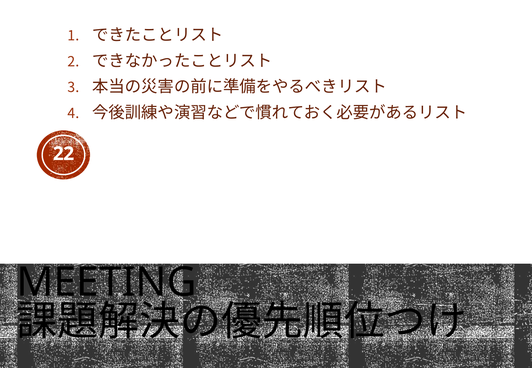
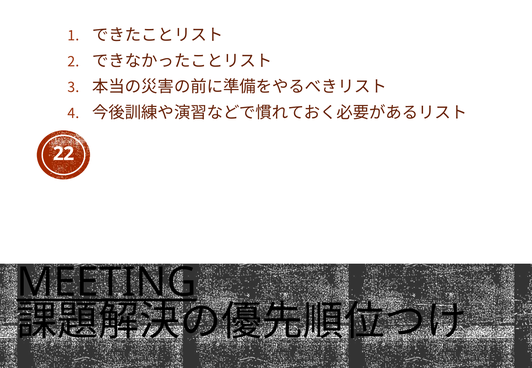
MEETING underline: none -> present (106, 283)
